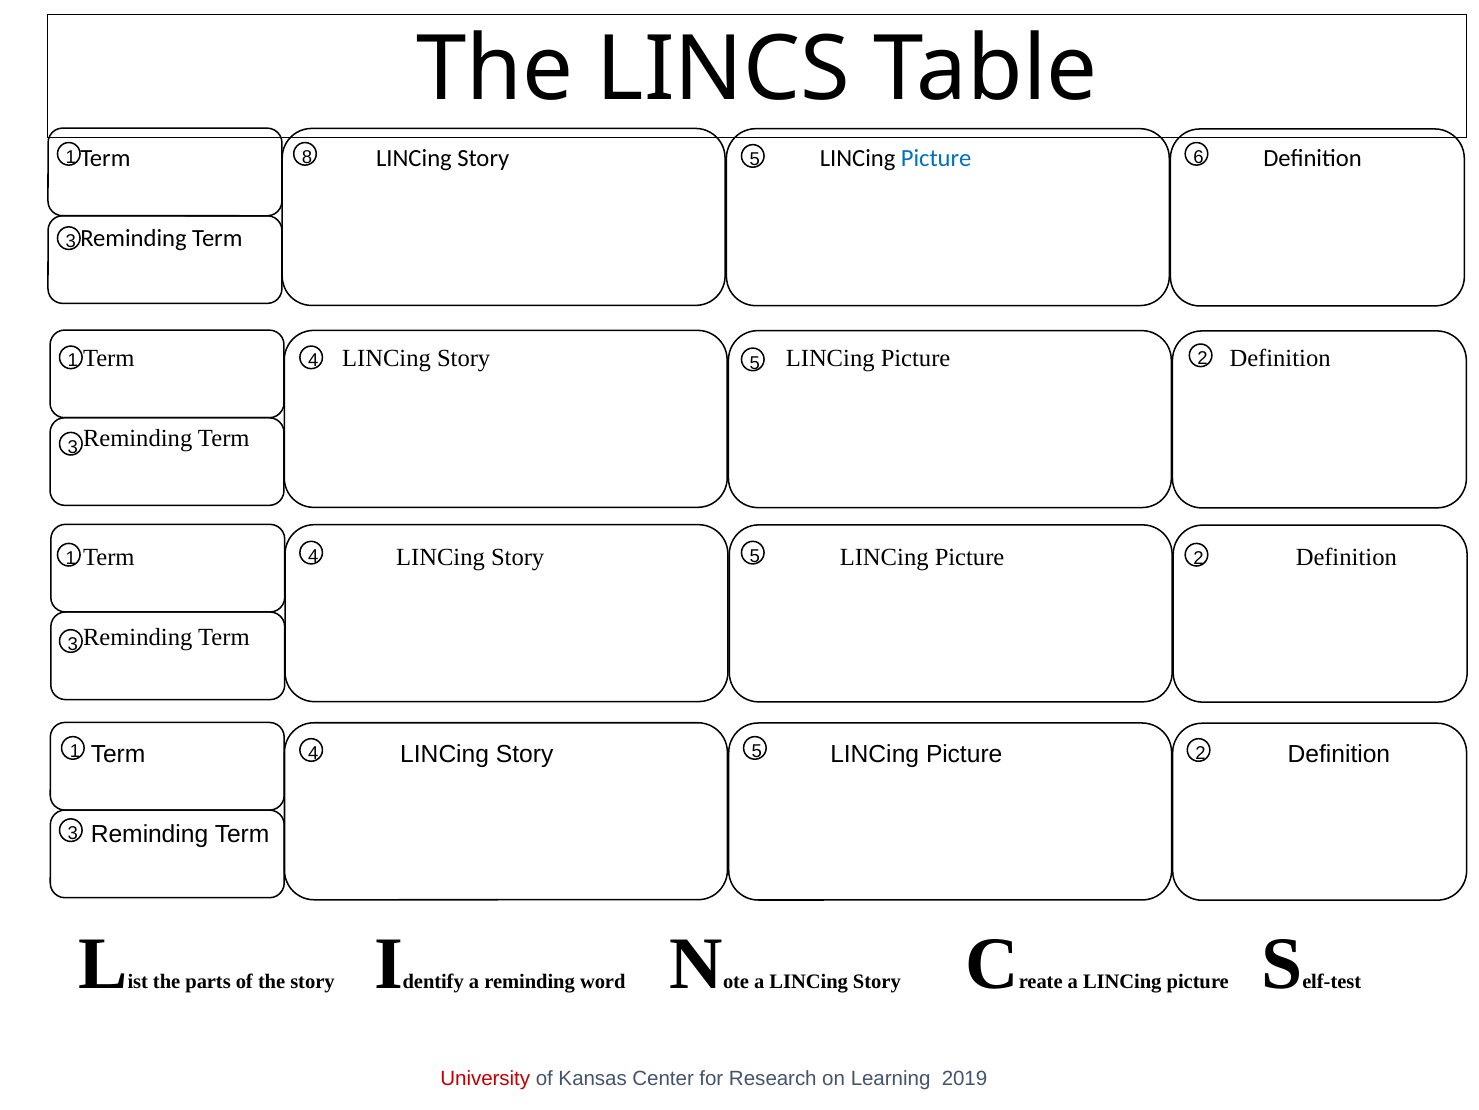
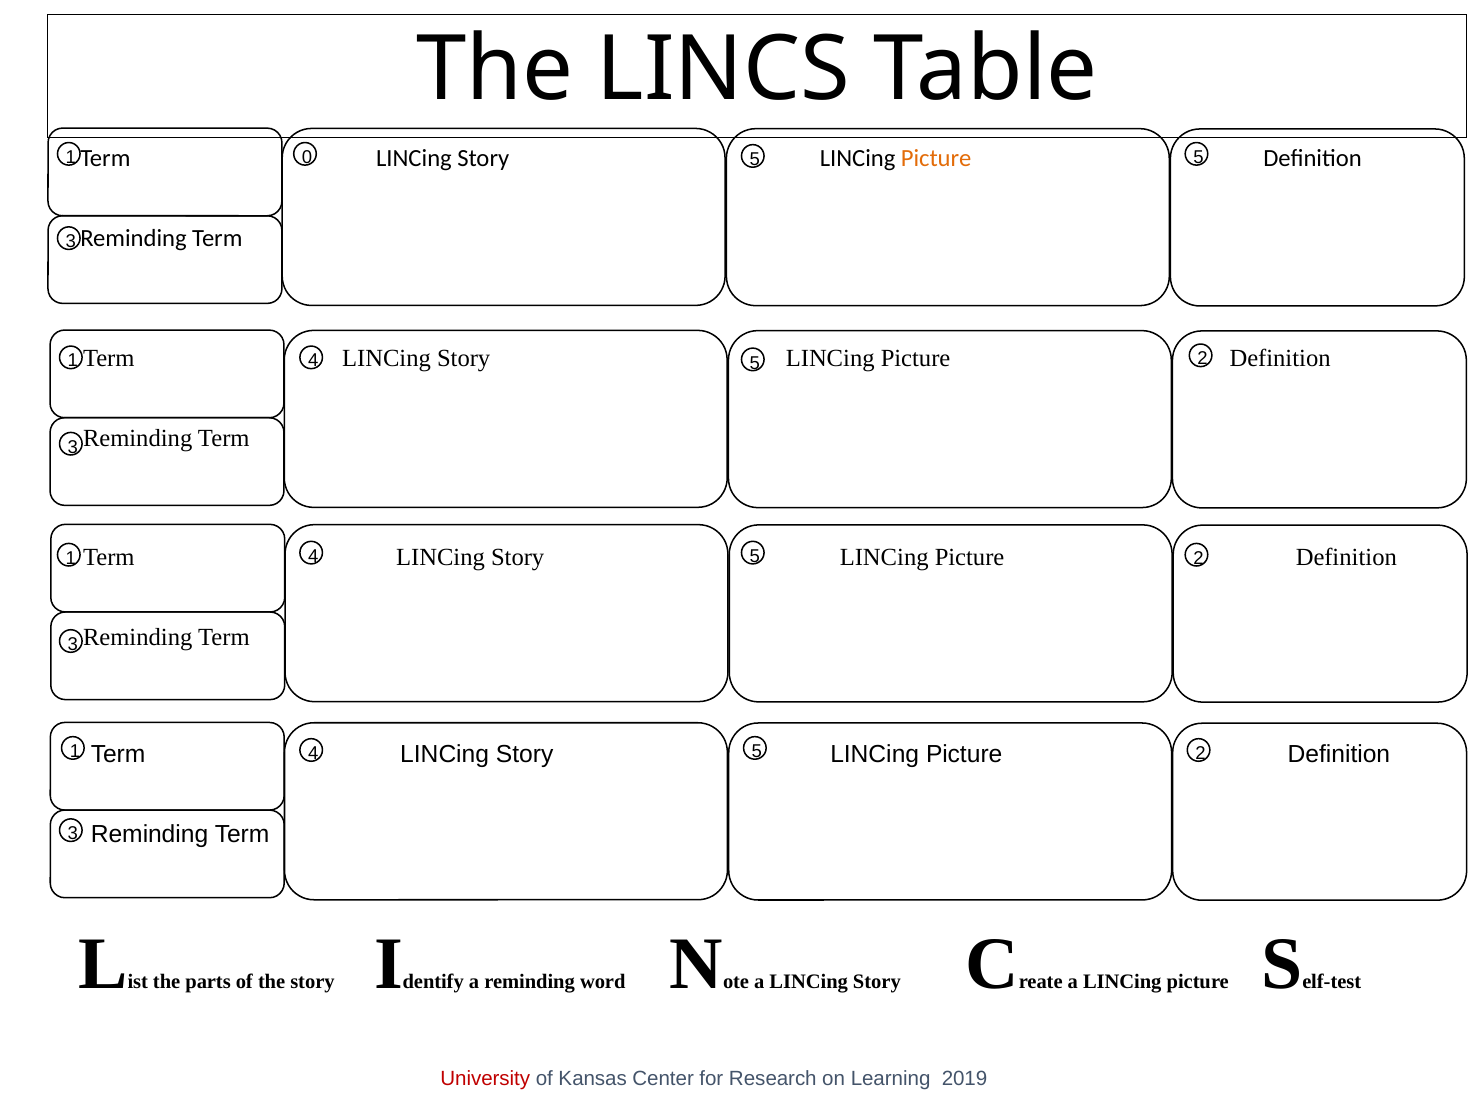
Picture colour: blue -> orange (936, 158)
8: 8 -> 0 (307, 157)
5 6: 6 -> 5 (1199, 157)
